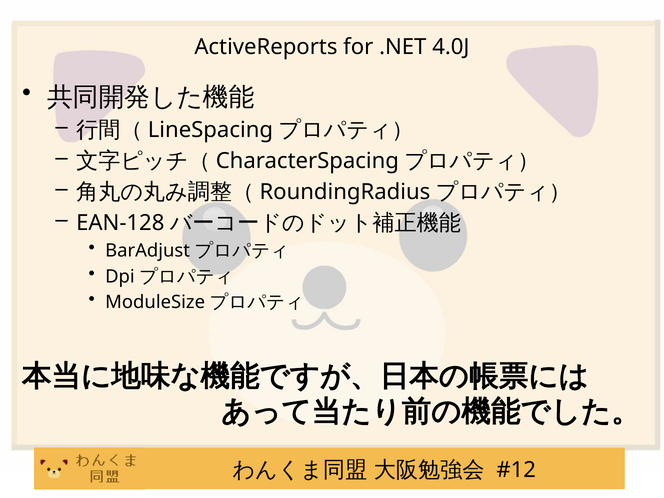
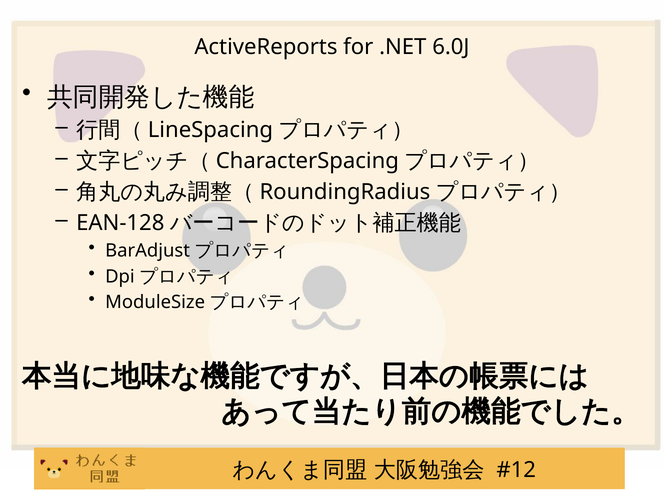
4.0J: 4.0J -> 6.0J (451, 47)
